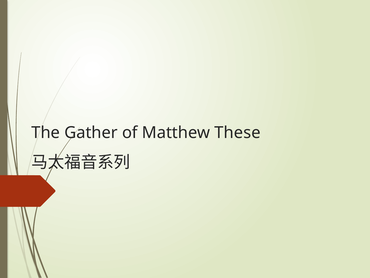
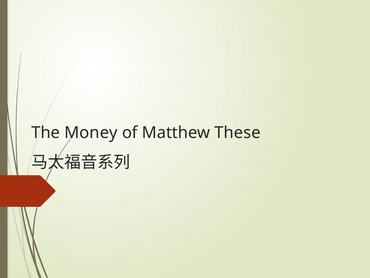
Gather: Gather -> Money (91, 132)
